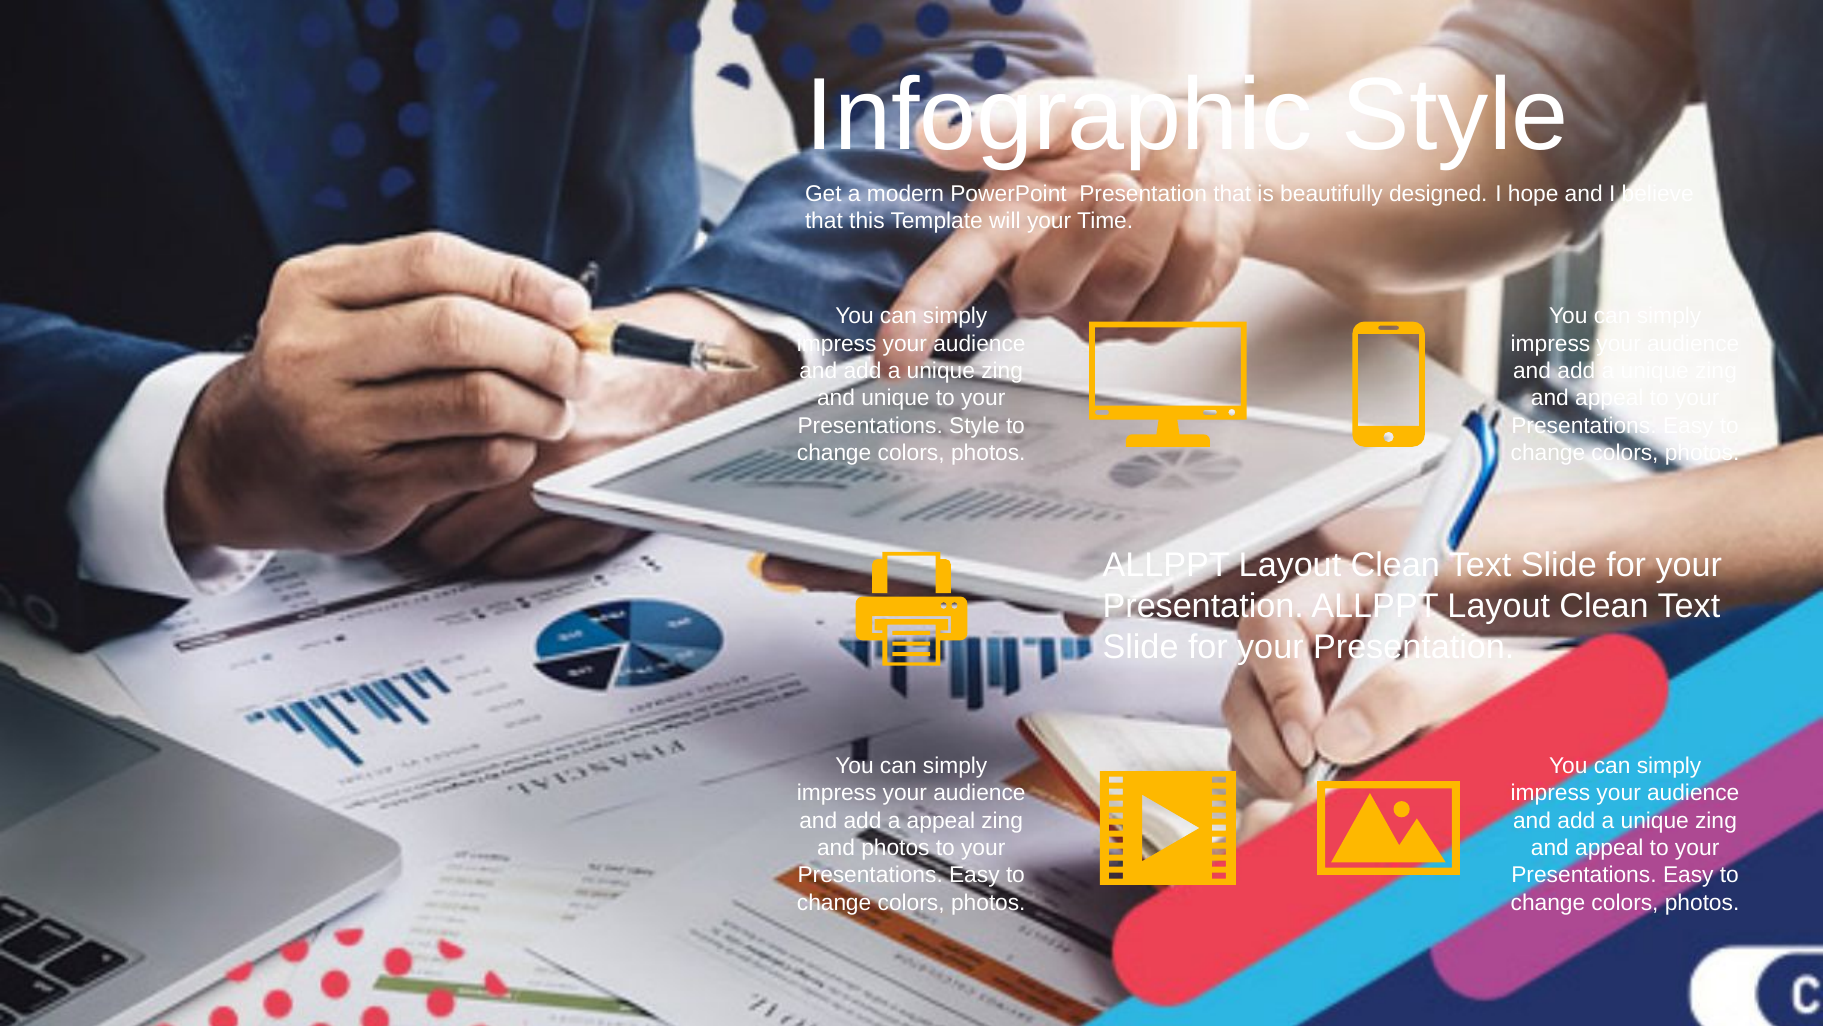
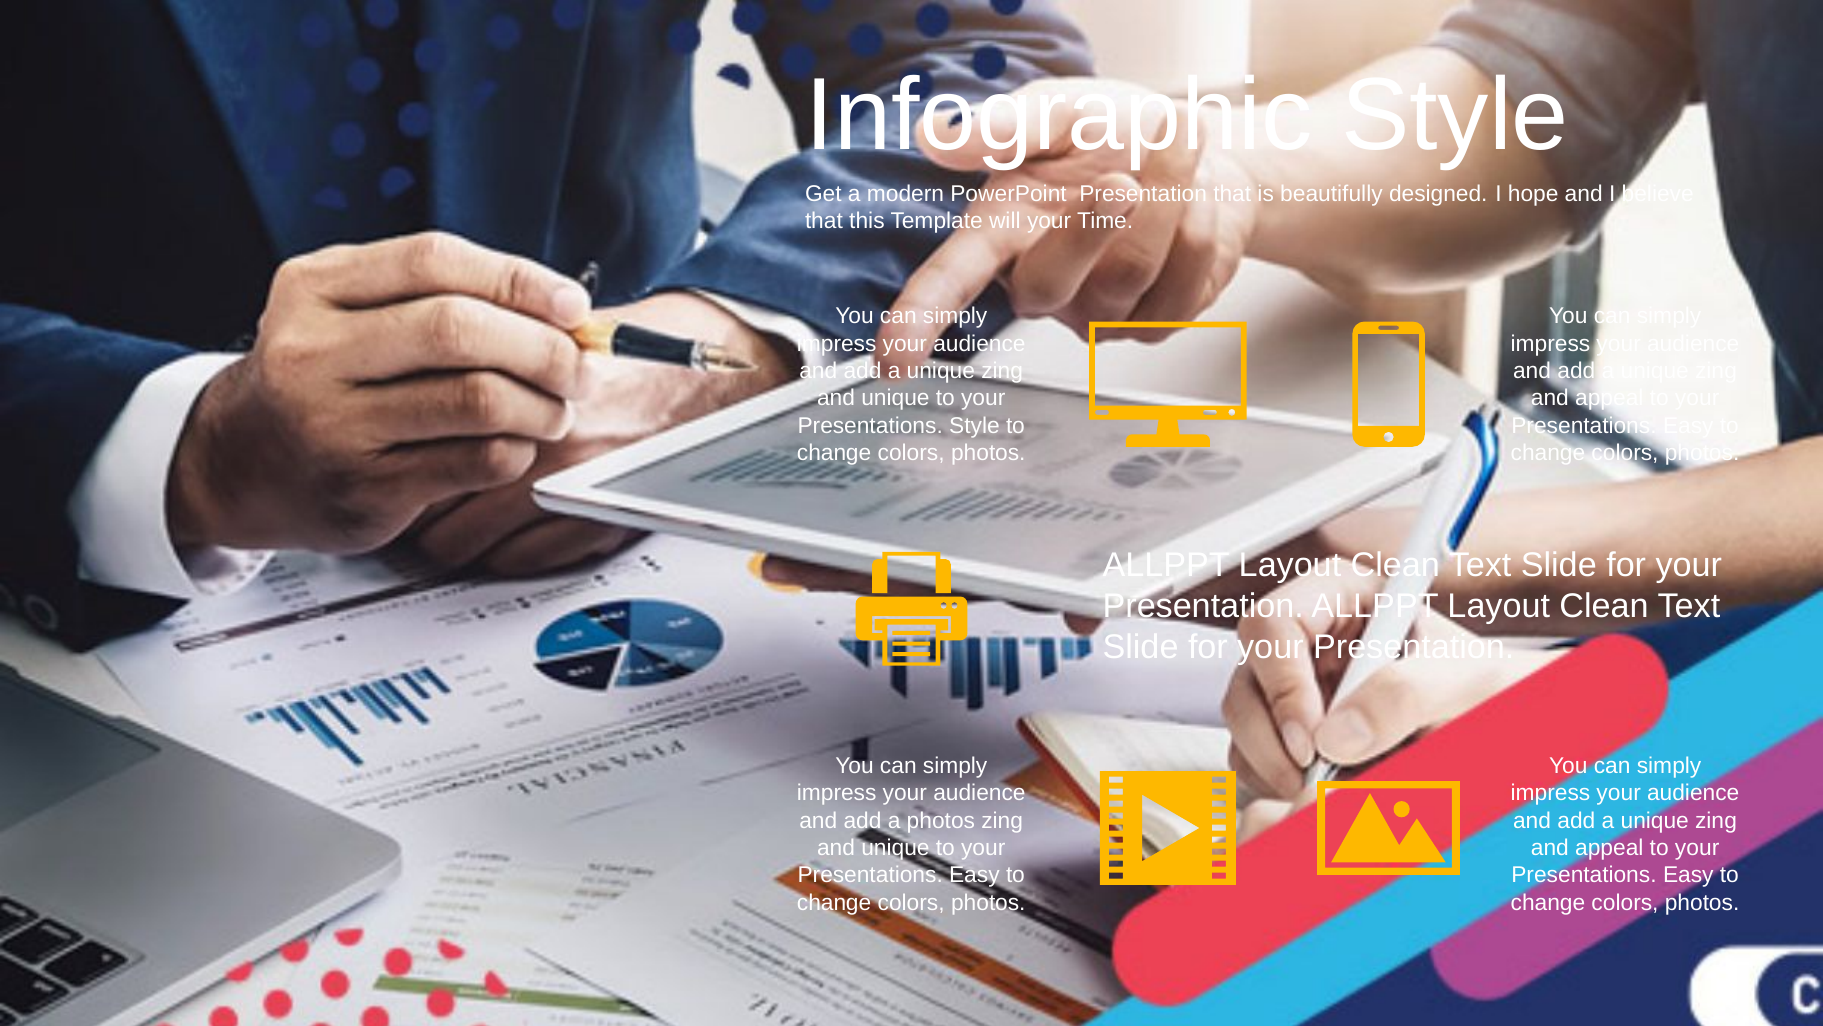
a appeal: appeal -> photos (941, 820)
photos: photos -> unique (895, 847)
